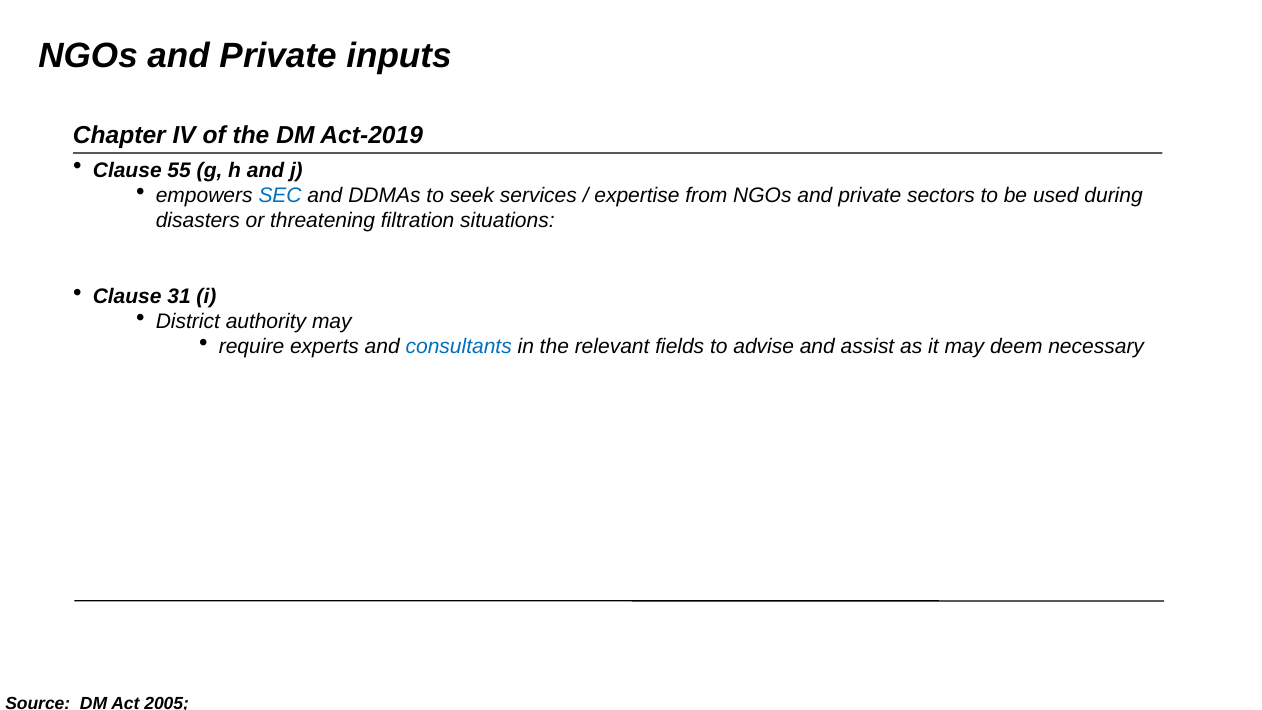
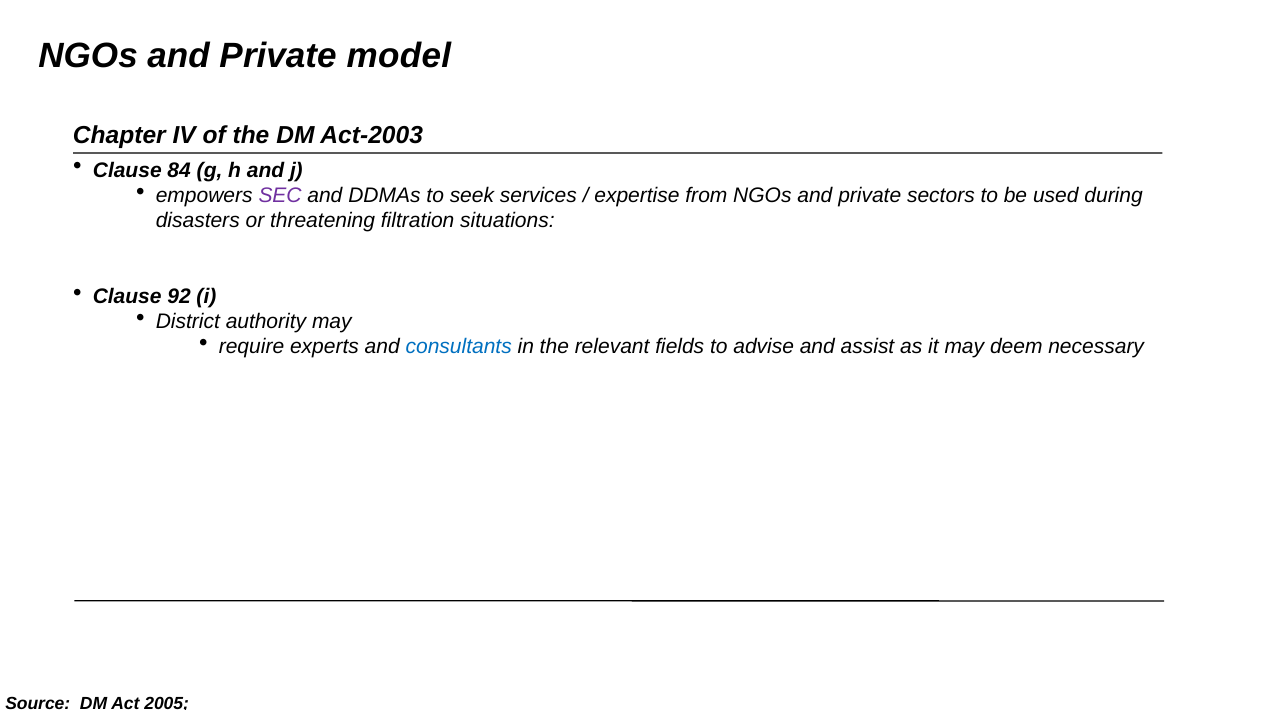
inputs: inputs -> model (399, 56)
Act-2019: Act-2019 -> Act-2003 (372, 136)
55: 55 -> 84 (179, 170)
SEC colour: blue -> purple (280, 196)
31: 31 -> 92 (179, 296)
